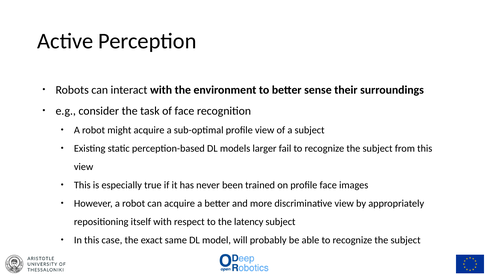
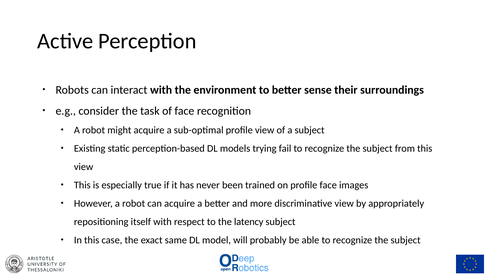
larger: larger -> trying (265, 148)
